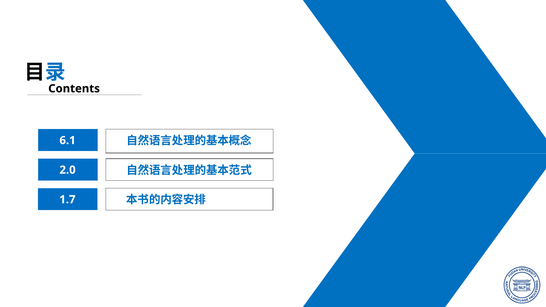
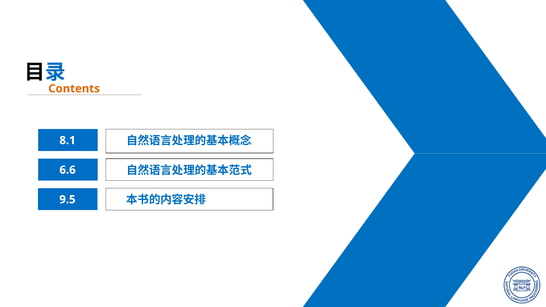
Contents colour: black -> orange (74, 89)
6.1: 6.1 -> 8.1 (68, 140)
2.0: 2.0 -> 6.6 (68, 170)
1.7: 1.7 -> 9.5 (67, 200)
